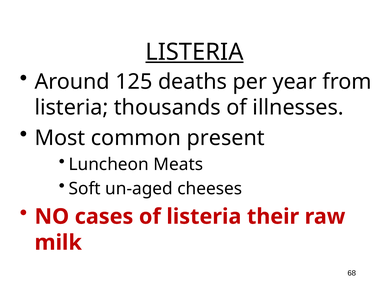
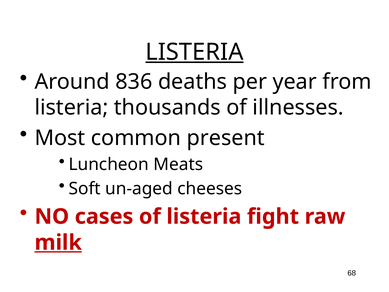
125: 125 -> 836 (134, 82)
their: their -> fight (273, 216)
milk underline: none -> present (58, 242)
